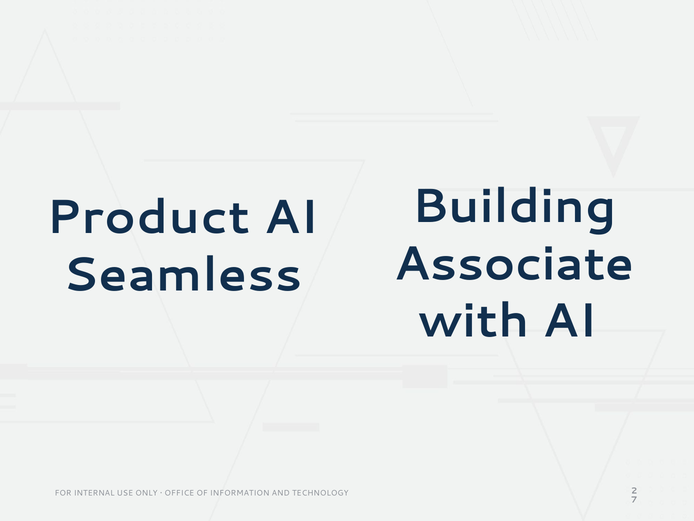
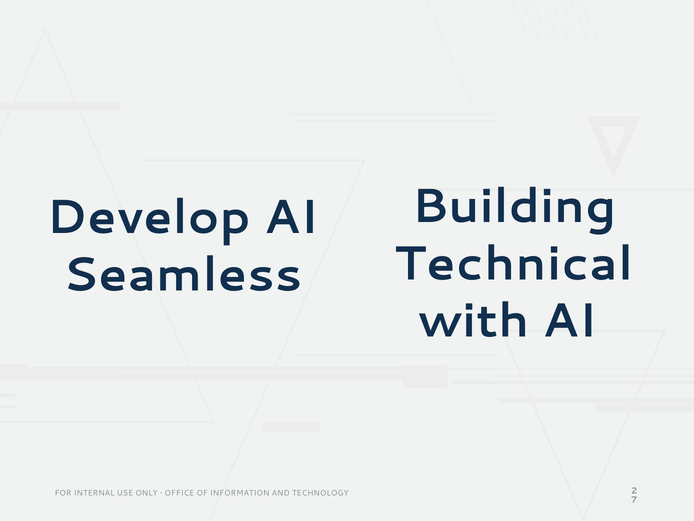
Product: Product -> Develop (149, 217)
Associate: Associate -> Technical (514, 264)
